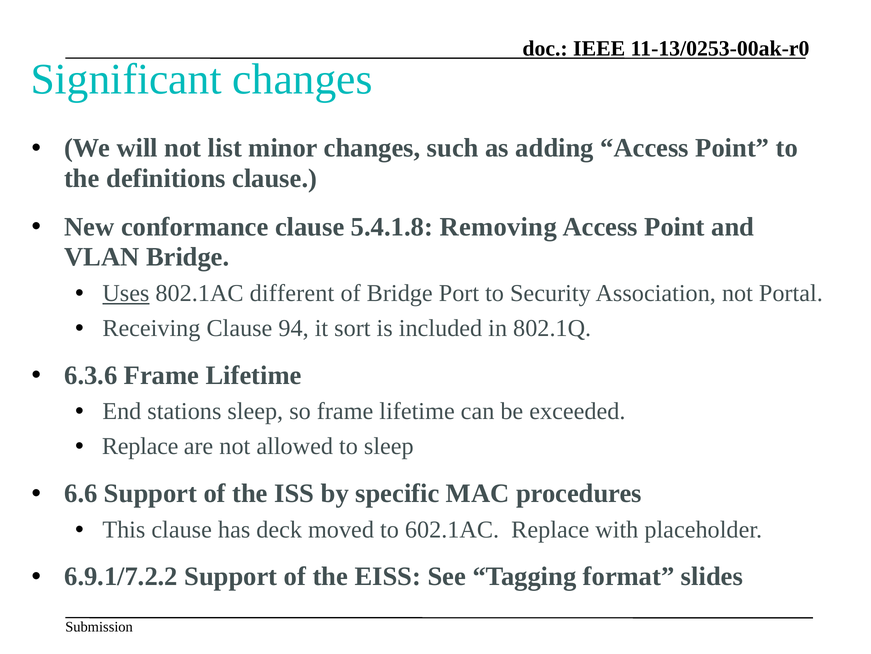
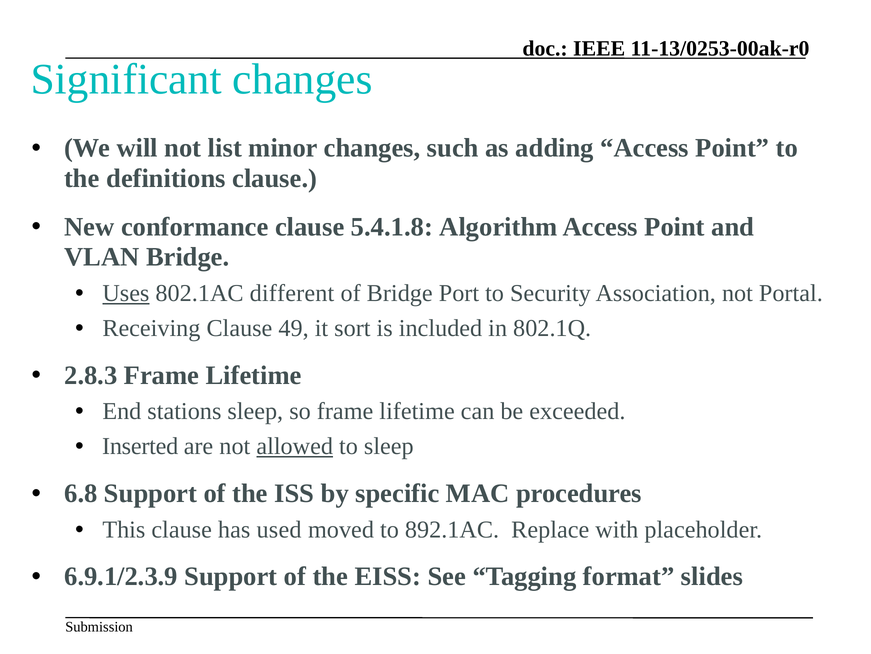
Removing: Removing -> Algorithm (498, 226)
94: 94 -> 49 (294, 328)
6.3.6: 6.3.6 -> 2.8.3 (91, 375)
Replace: Replace -> Inserted (140, 446)
allowed underline: none -> present (295, 446)
6.6: 6.6 -> 6.8 (81, 493)
deck: deck -> used (279, 529)
602.1AC: 602.1AC -> 892.1AC (452, 529)
6.9.1/7.2.2: 6.9.1/7.2.2 -> 6.9.1/2.3.9 (121, 576)
